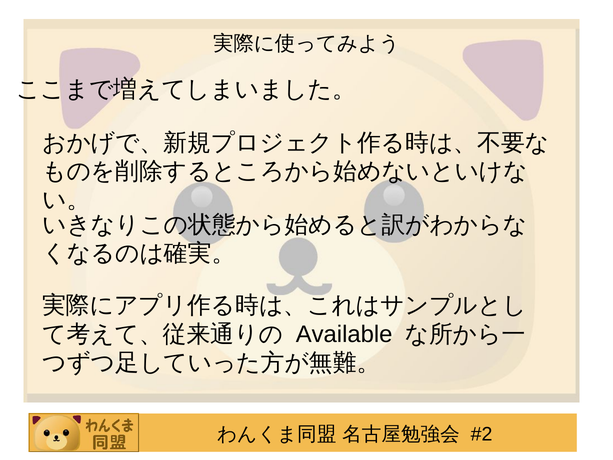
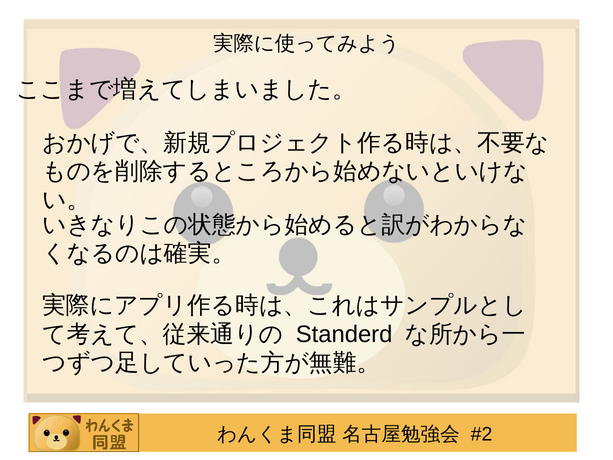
Available: Available -> Standerd (344, 334)
